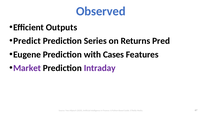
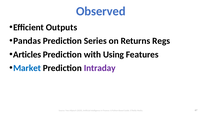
Predict: Predict -> Pandas (27, 41)
Pred: Pred -> Regs (161, 41)
Eugene: Eugene -> Articles (27, 54)
Cases: Cases -> Using (113, 54)
Market colour: purple -> blue (27, 68)
